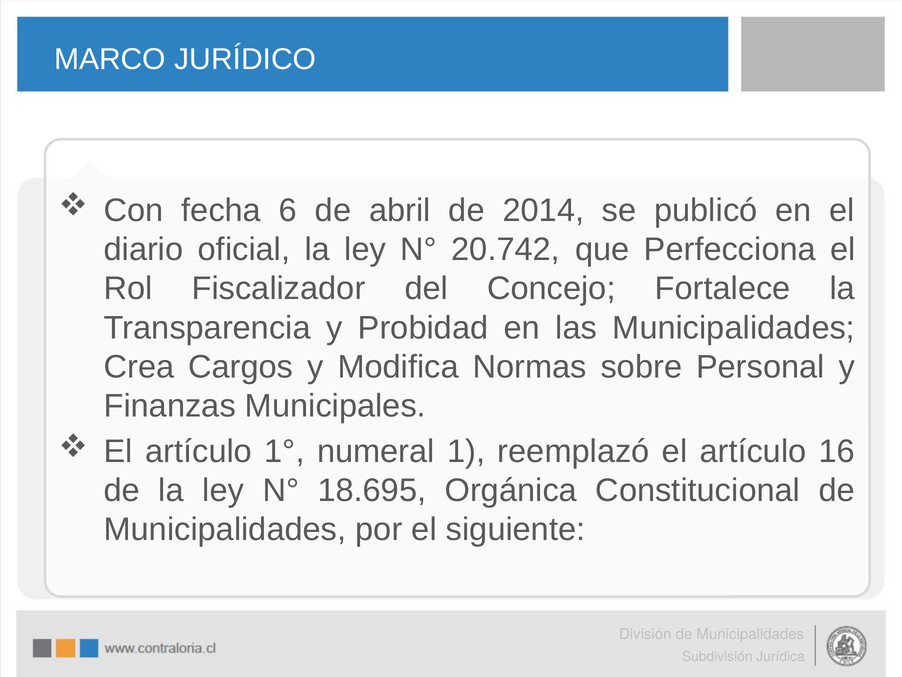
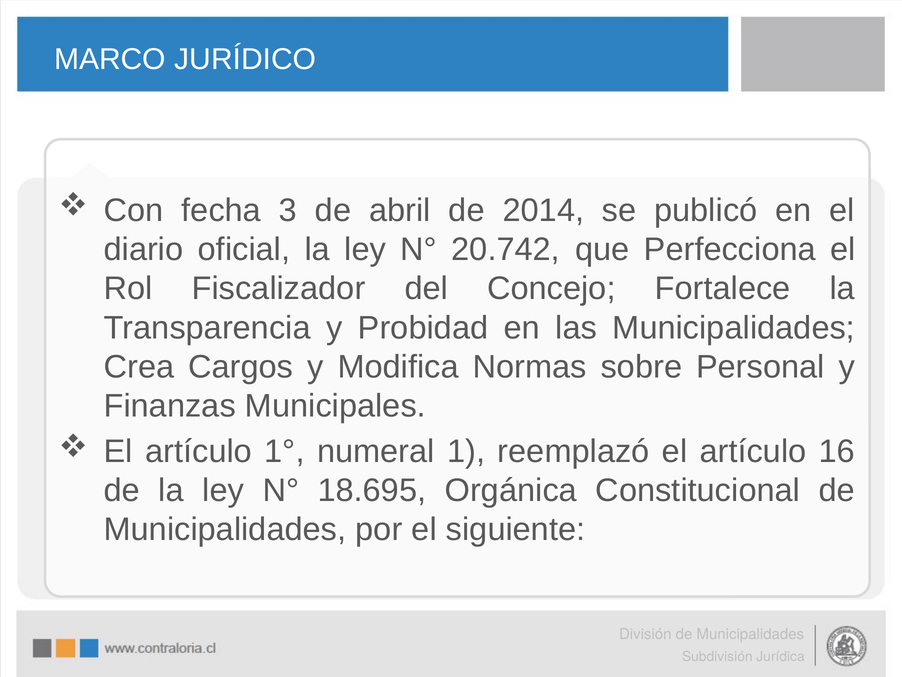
6: 6 -> 3 (288, 210)
